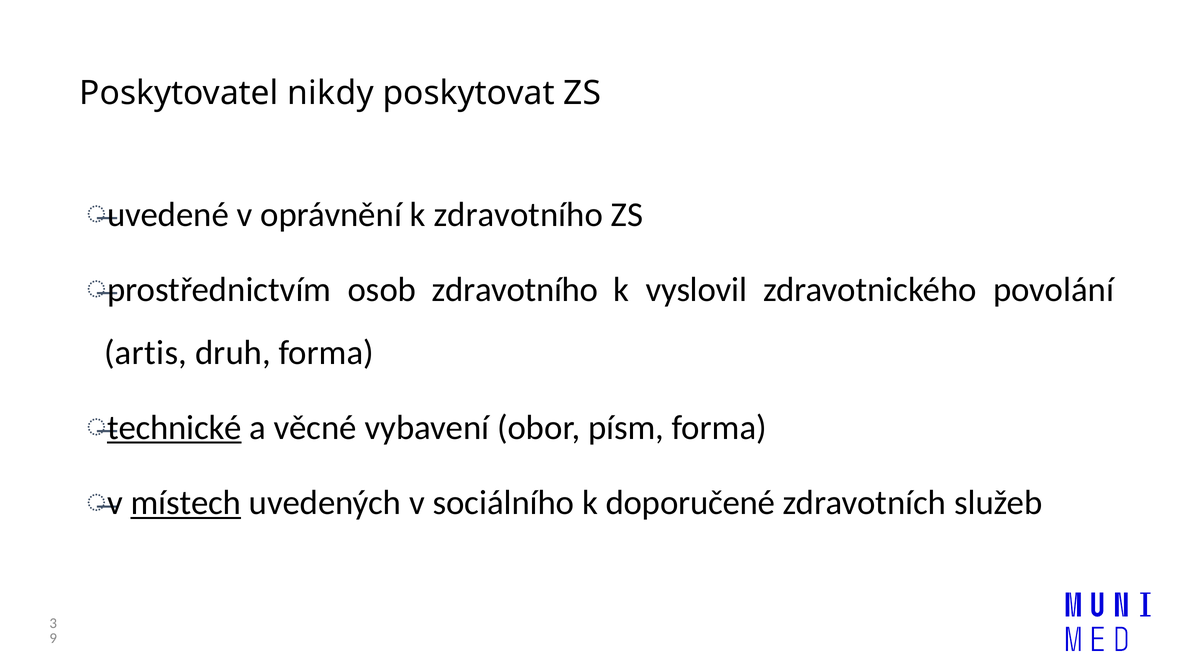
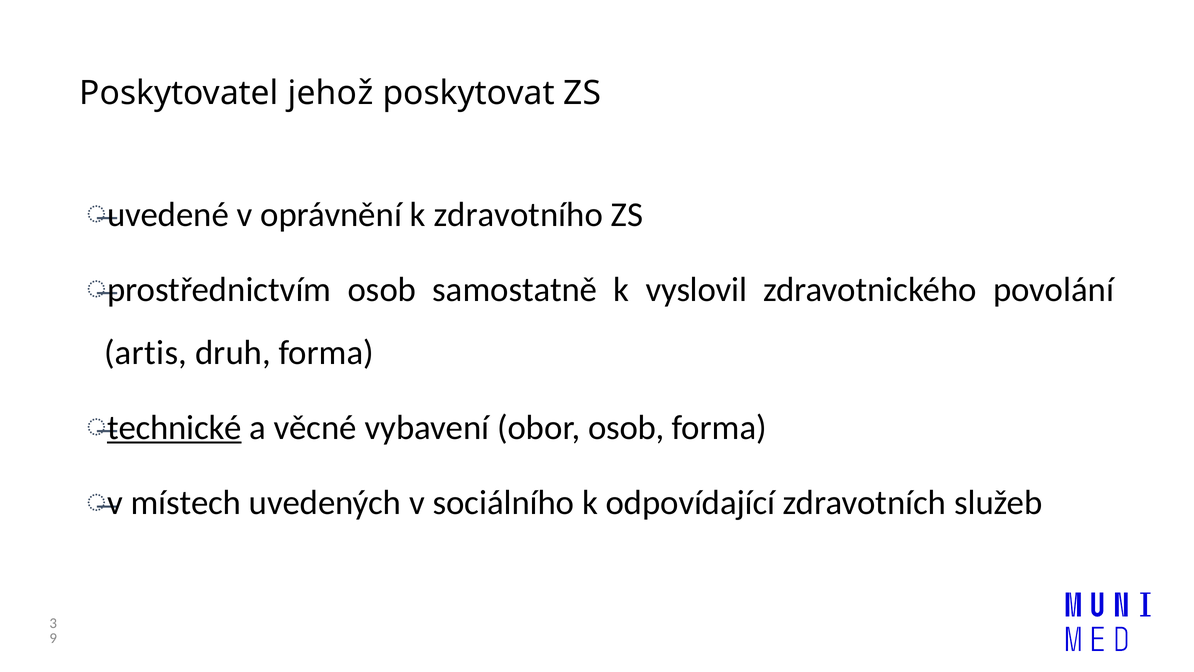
nikdy: nikdy -> jehož (331, 93)
osob zdravotního: zdravotního -> samostatně (515, 290)
obor písm: písm -> osob (626, 427)
místech underline: present -> none (186, 503)
doporučené: doporučené -> odpovídající (690, 503)
